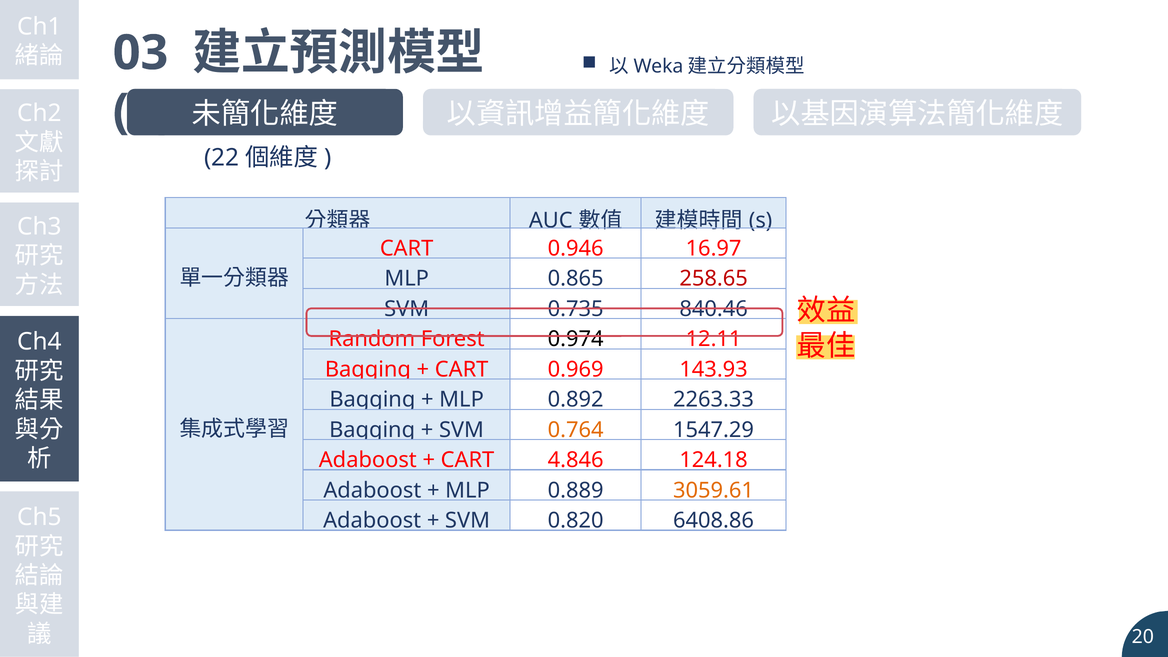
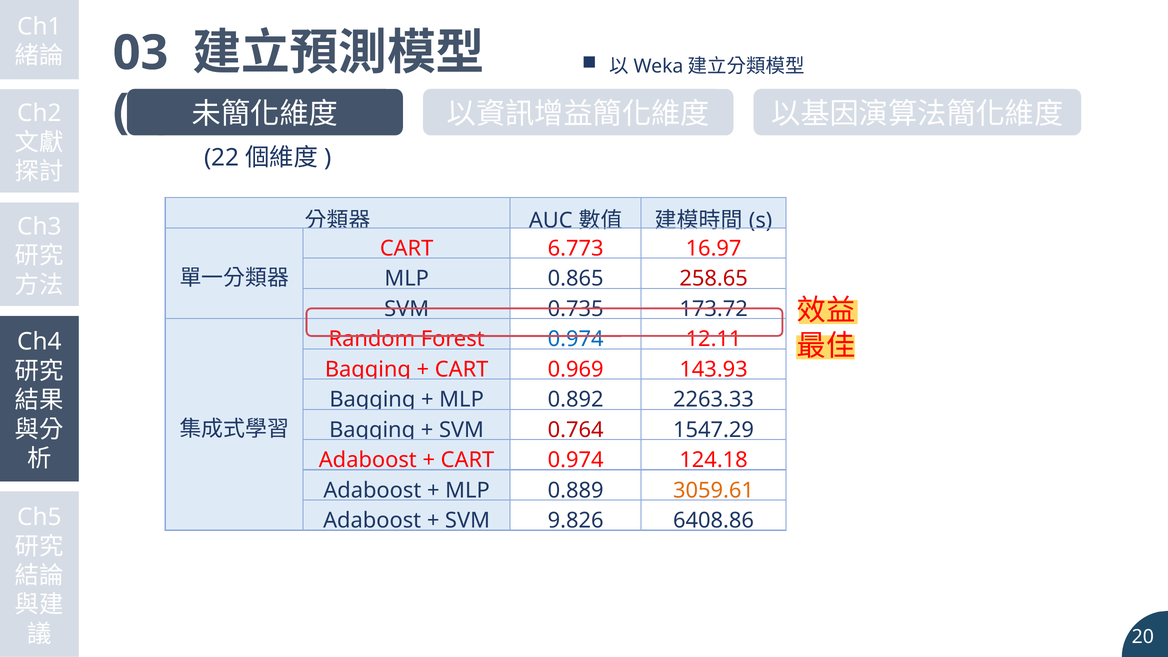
0.946: 0.946 -> 6.773 (576, 248)
840.46: 840.46 -> 173.72 (714, 309)
0.974 colour: black -> blue (576, 339)
0.764 colour: orange -> red (576, 430)
4.846: 4.846 -> 0.974 (576, 460)
0.820: 0.820 -> 9.826 (576, 521)
